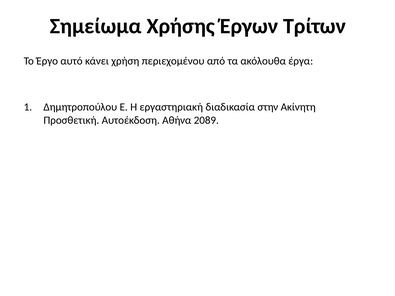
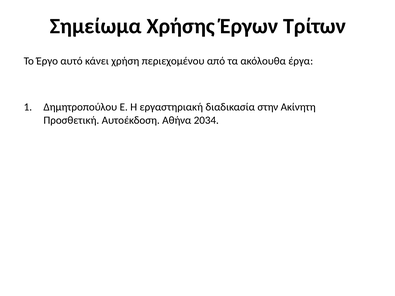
2089: 2089 -> 2034 (206, 120)
